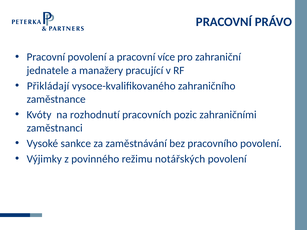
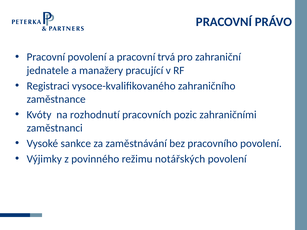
více: více -> trvá (166, 57)
Přikládají: Přikládají -> Registraci (48, 86)
